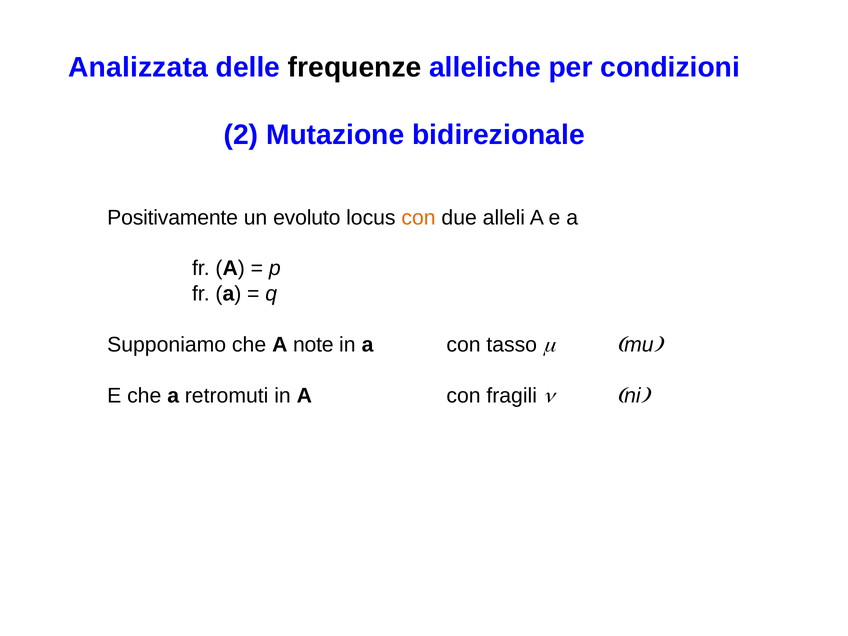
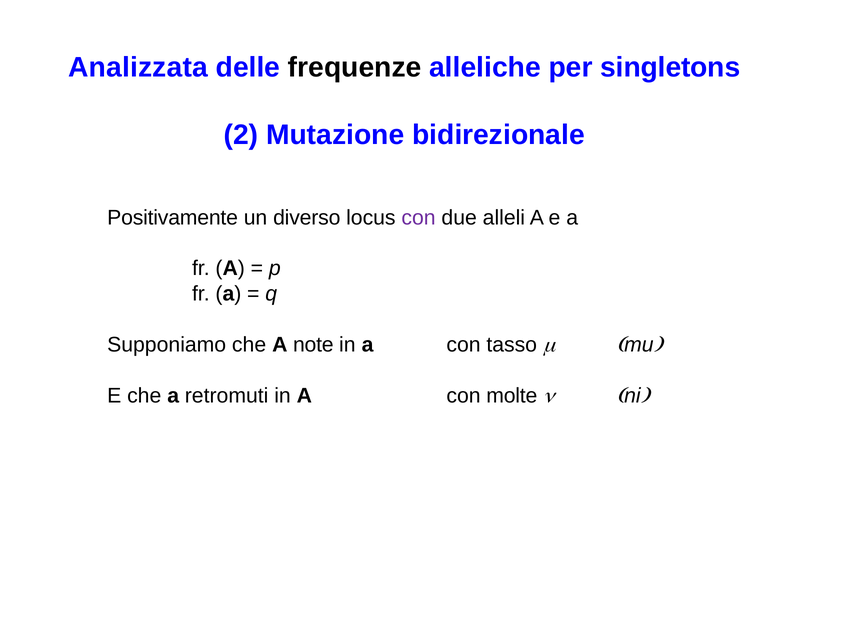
condizioni: condizioni -> singletons (670, 67)
evoluto: evoluto -> diverso (307, 218)
con colour: orange -> purple (419, 218)
fragili: fragili -> molte (512, 396)
